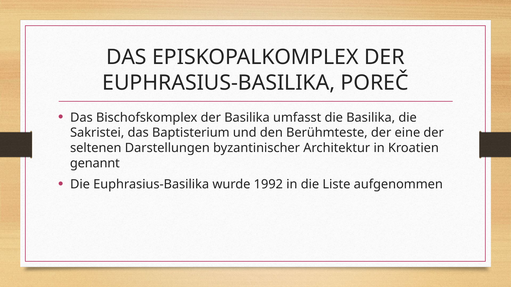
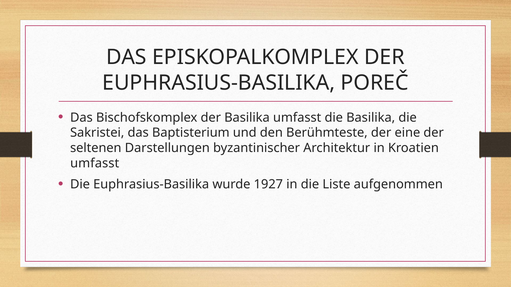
genannt: genannt -> umfasst (95, 164)
1992: 1992 -> 1927 (268, 185)
